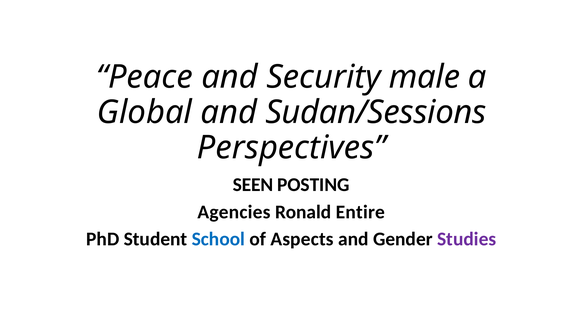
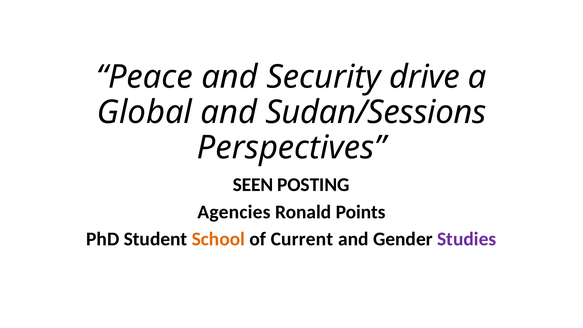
male: male -> drive (424, 77)
Entire: Entire -> Points (361, 212)
School colour: blue -> orange (218, 239)
Aspects: Aspects -> Current (302, 239)
